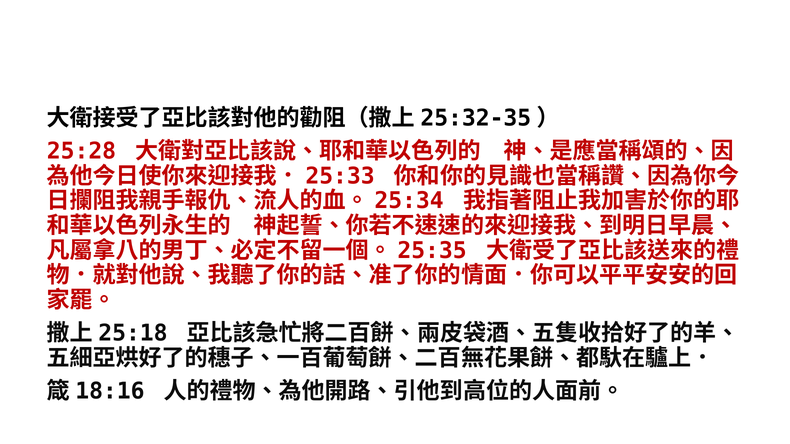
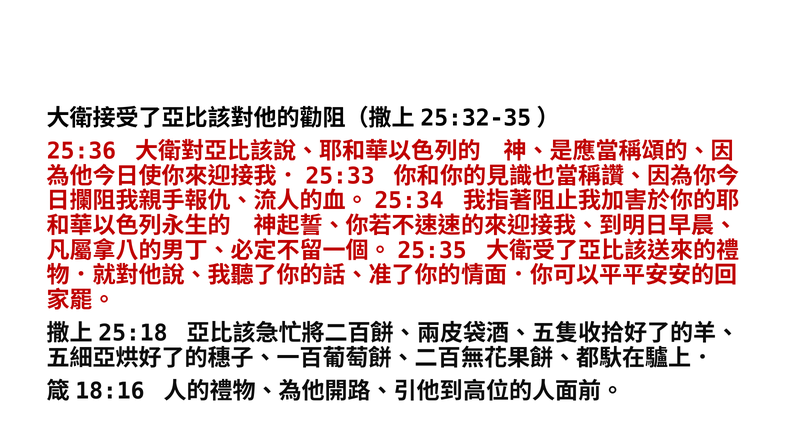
25:28: 25:28 -> 25:36 (81, 151)
